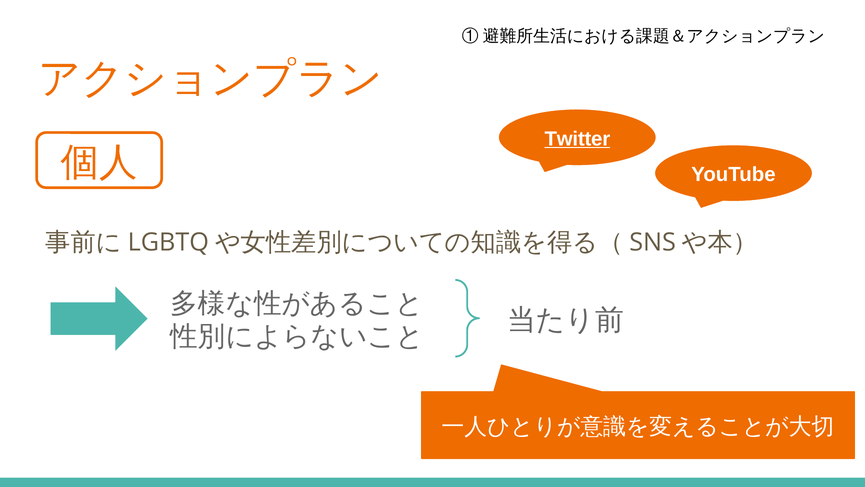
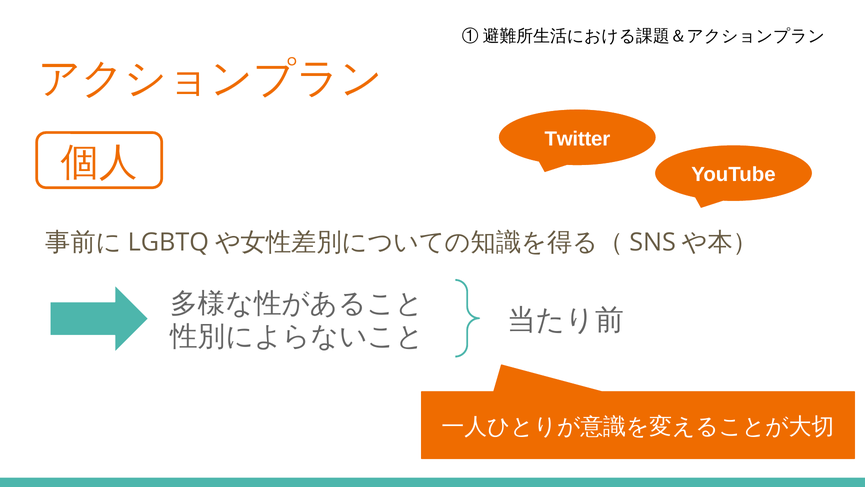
Twitter underline: present -> none (577, 139)
